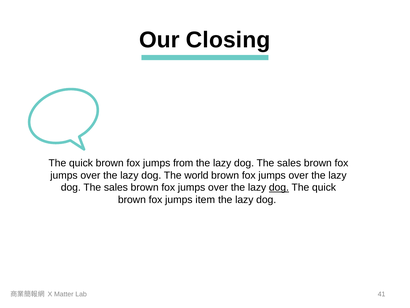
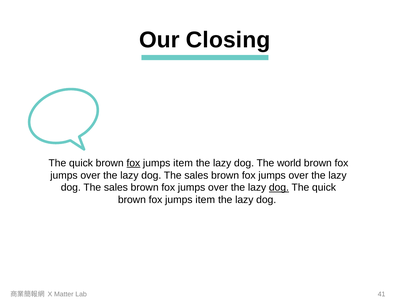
fox underline: none -> present (133, 163)
from: from -> item (183, 163)
sales: sales -> world (289, 163)
world: world -> sales (196, 175)
